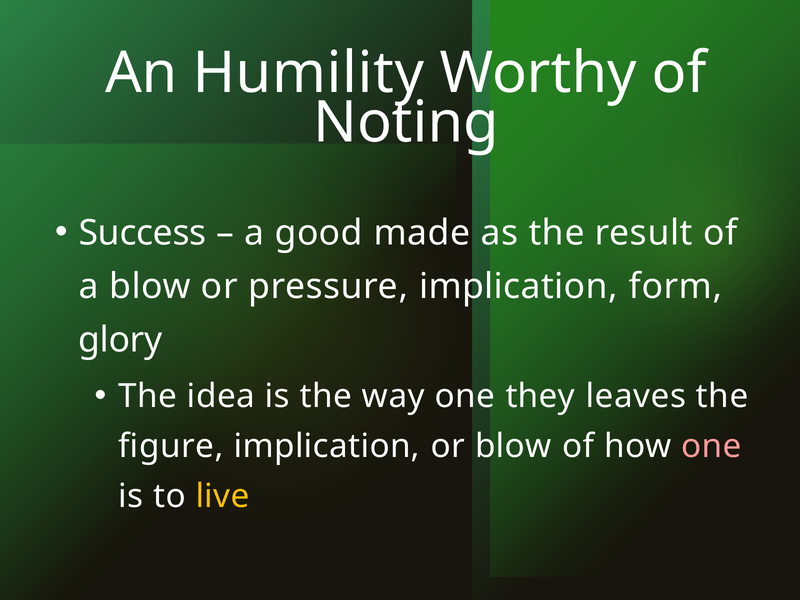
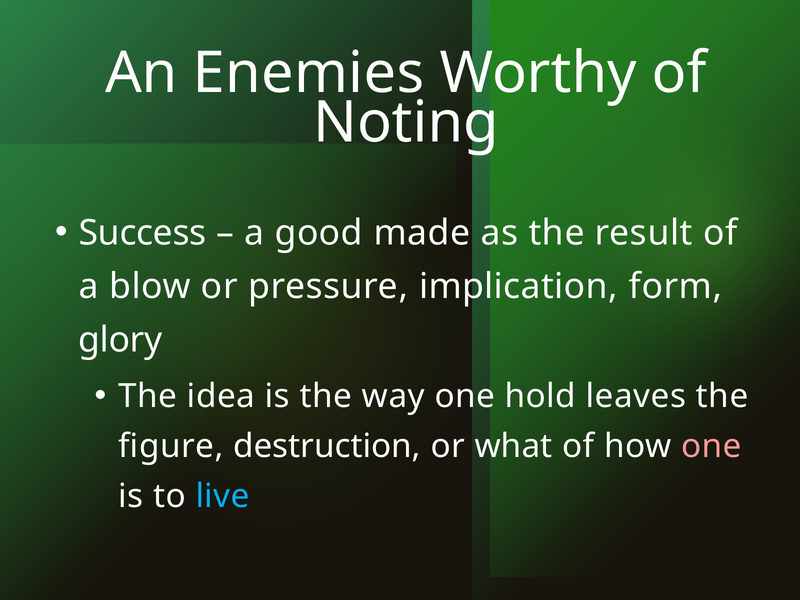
Humility: Humility -> Enemies (308, 73)
they: they -> hold (540, 396)
figure implication: implication -> destruction (327, 446)
or blow: blow -> what (514, 446)
live colour: yellow -> light blue (223, 496)
